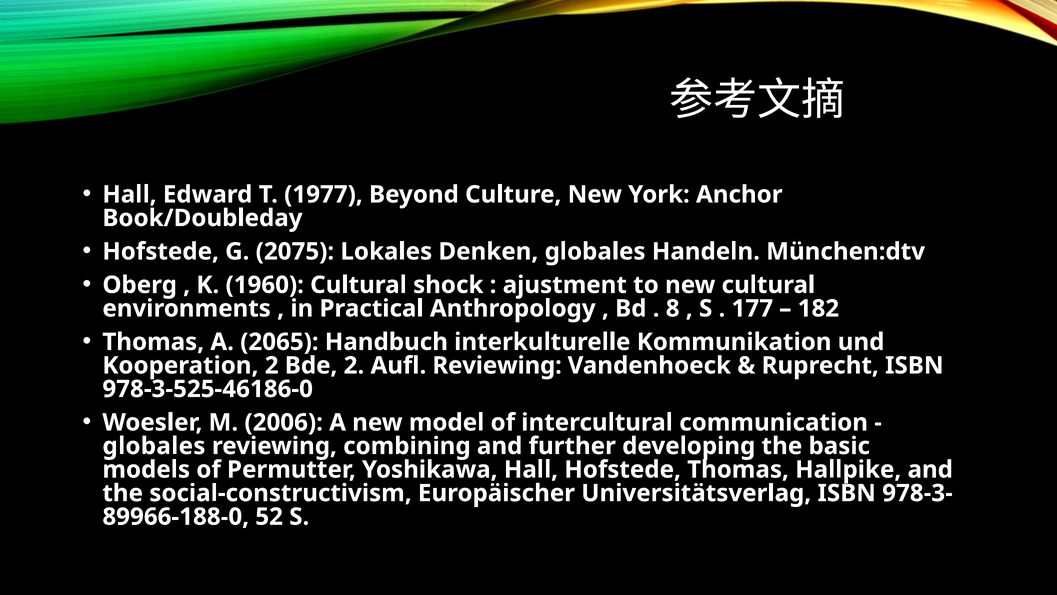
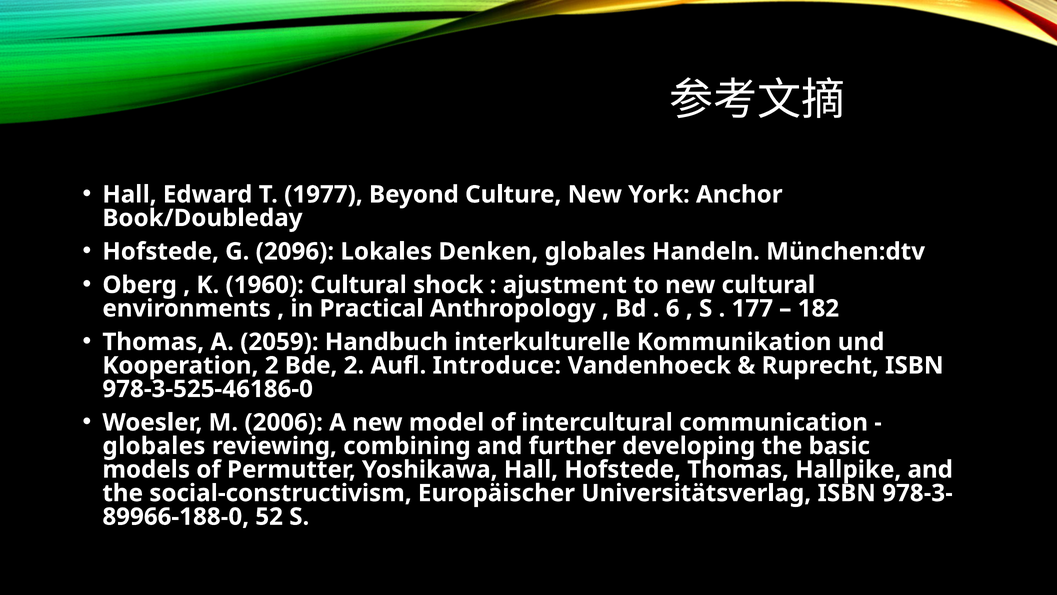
2075: 2075 -> 2096 (295, 251)
8: 8 -> 6 (673, 308)
2065: 2065 -> 2059 (279, 342)
Aufl Reviewing: Reviewing -> Introduce (497, 365)
